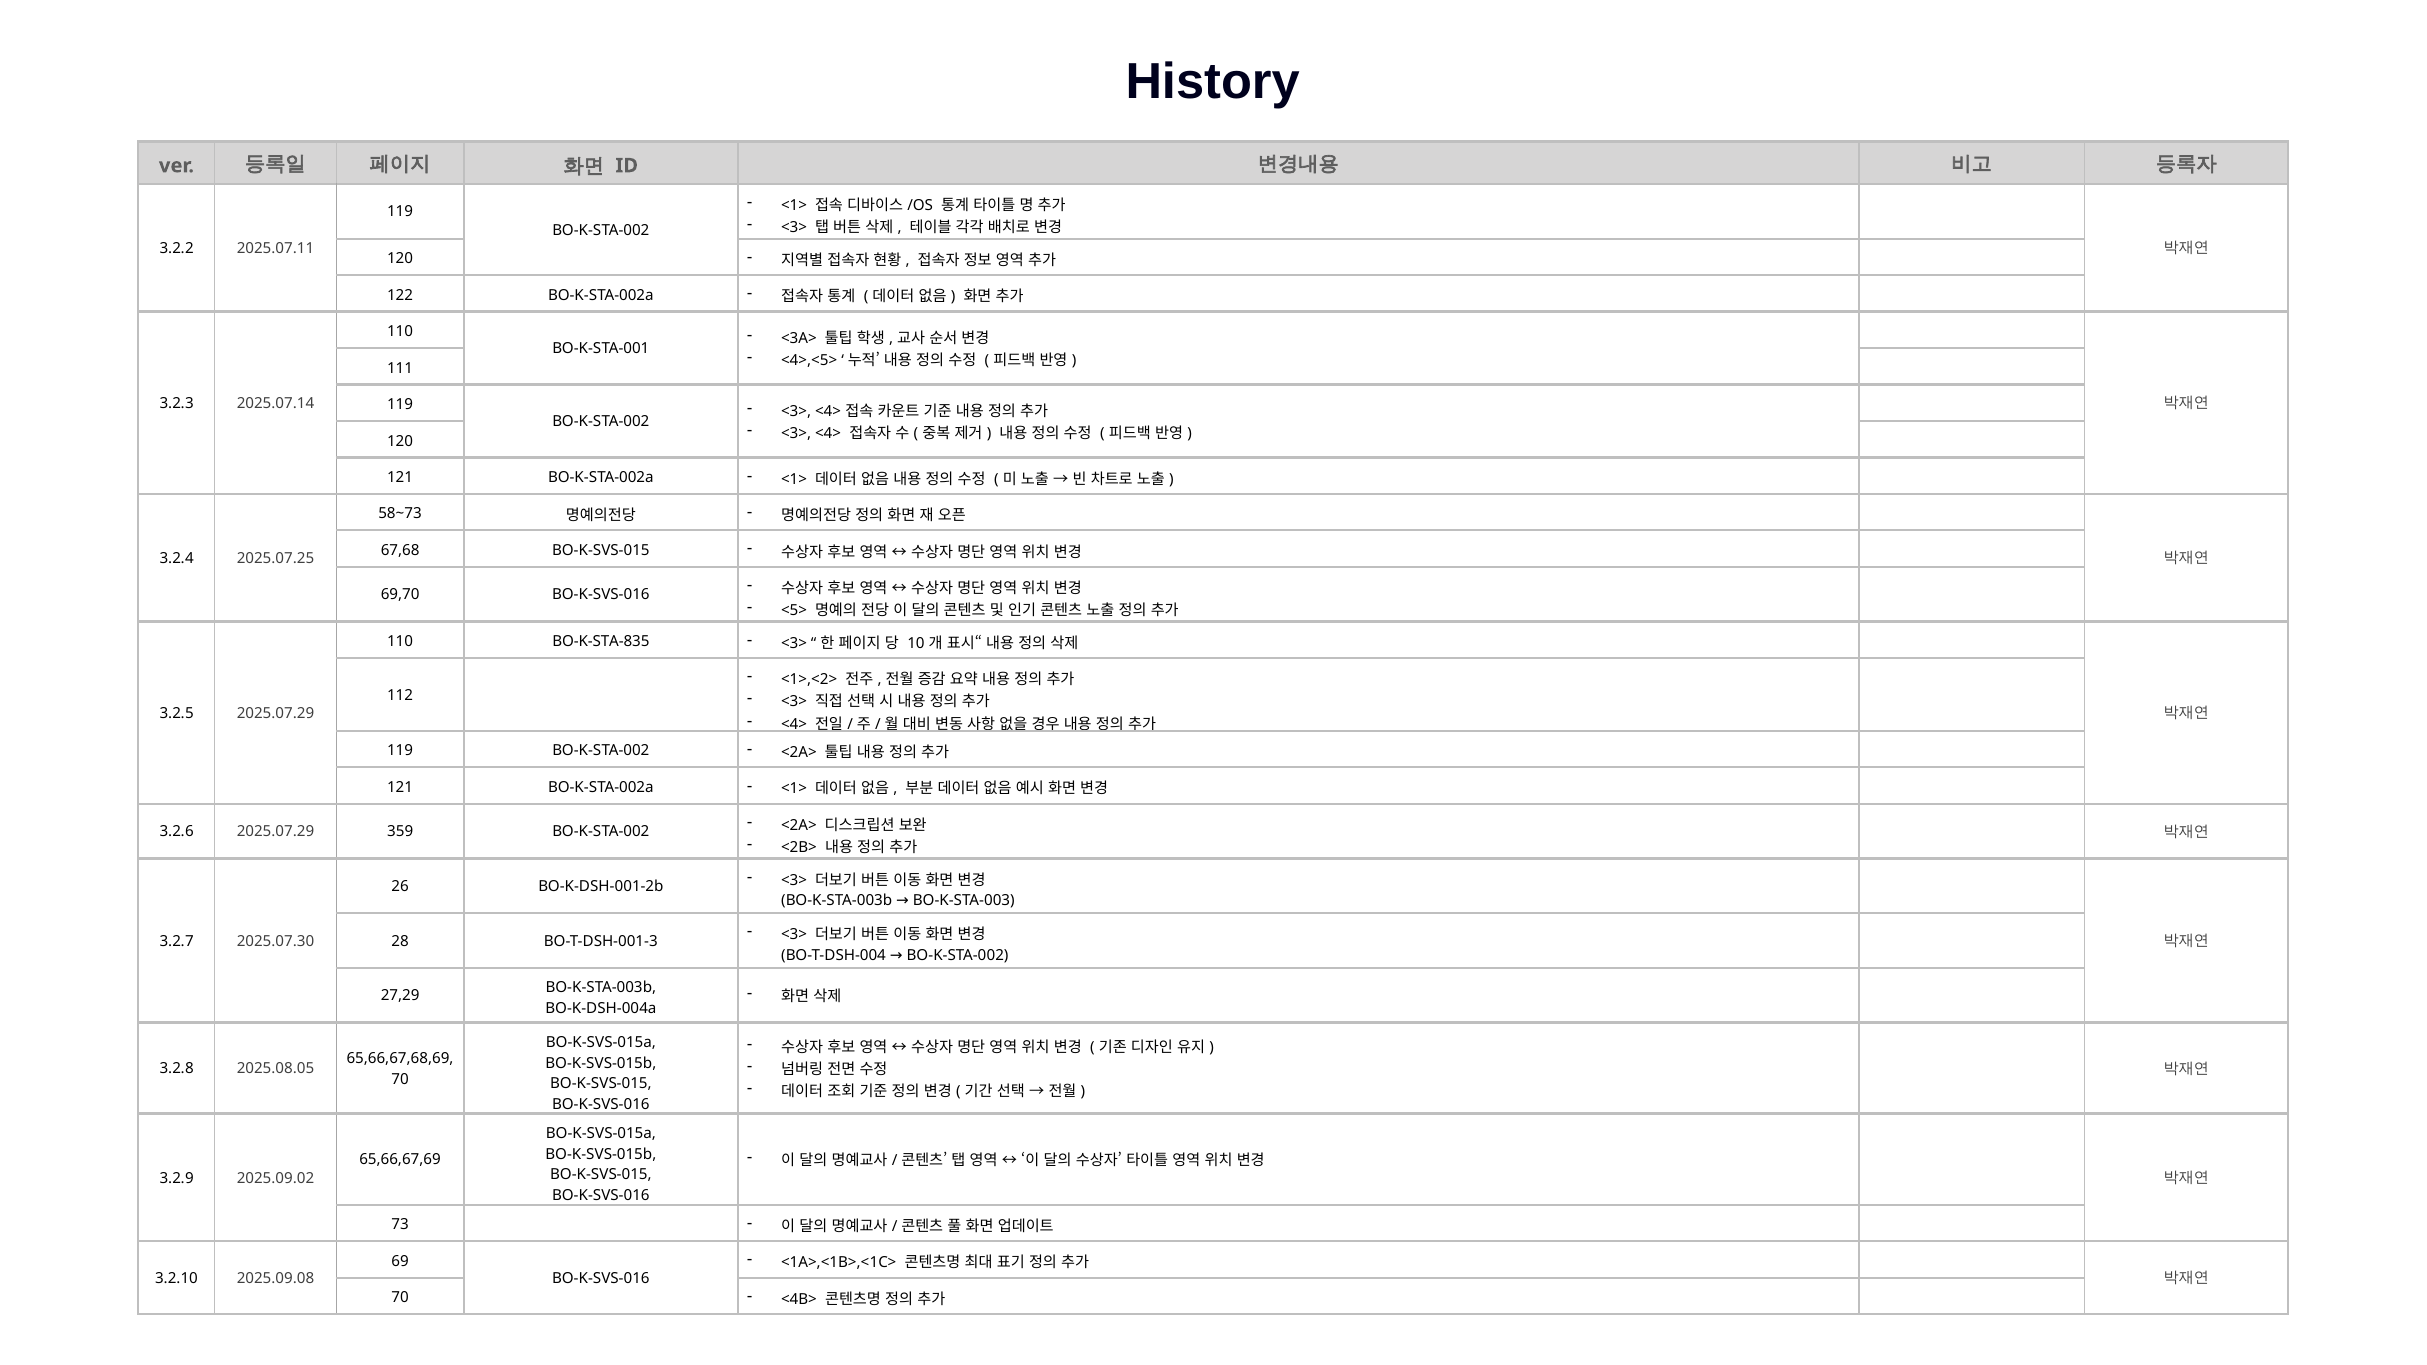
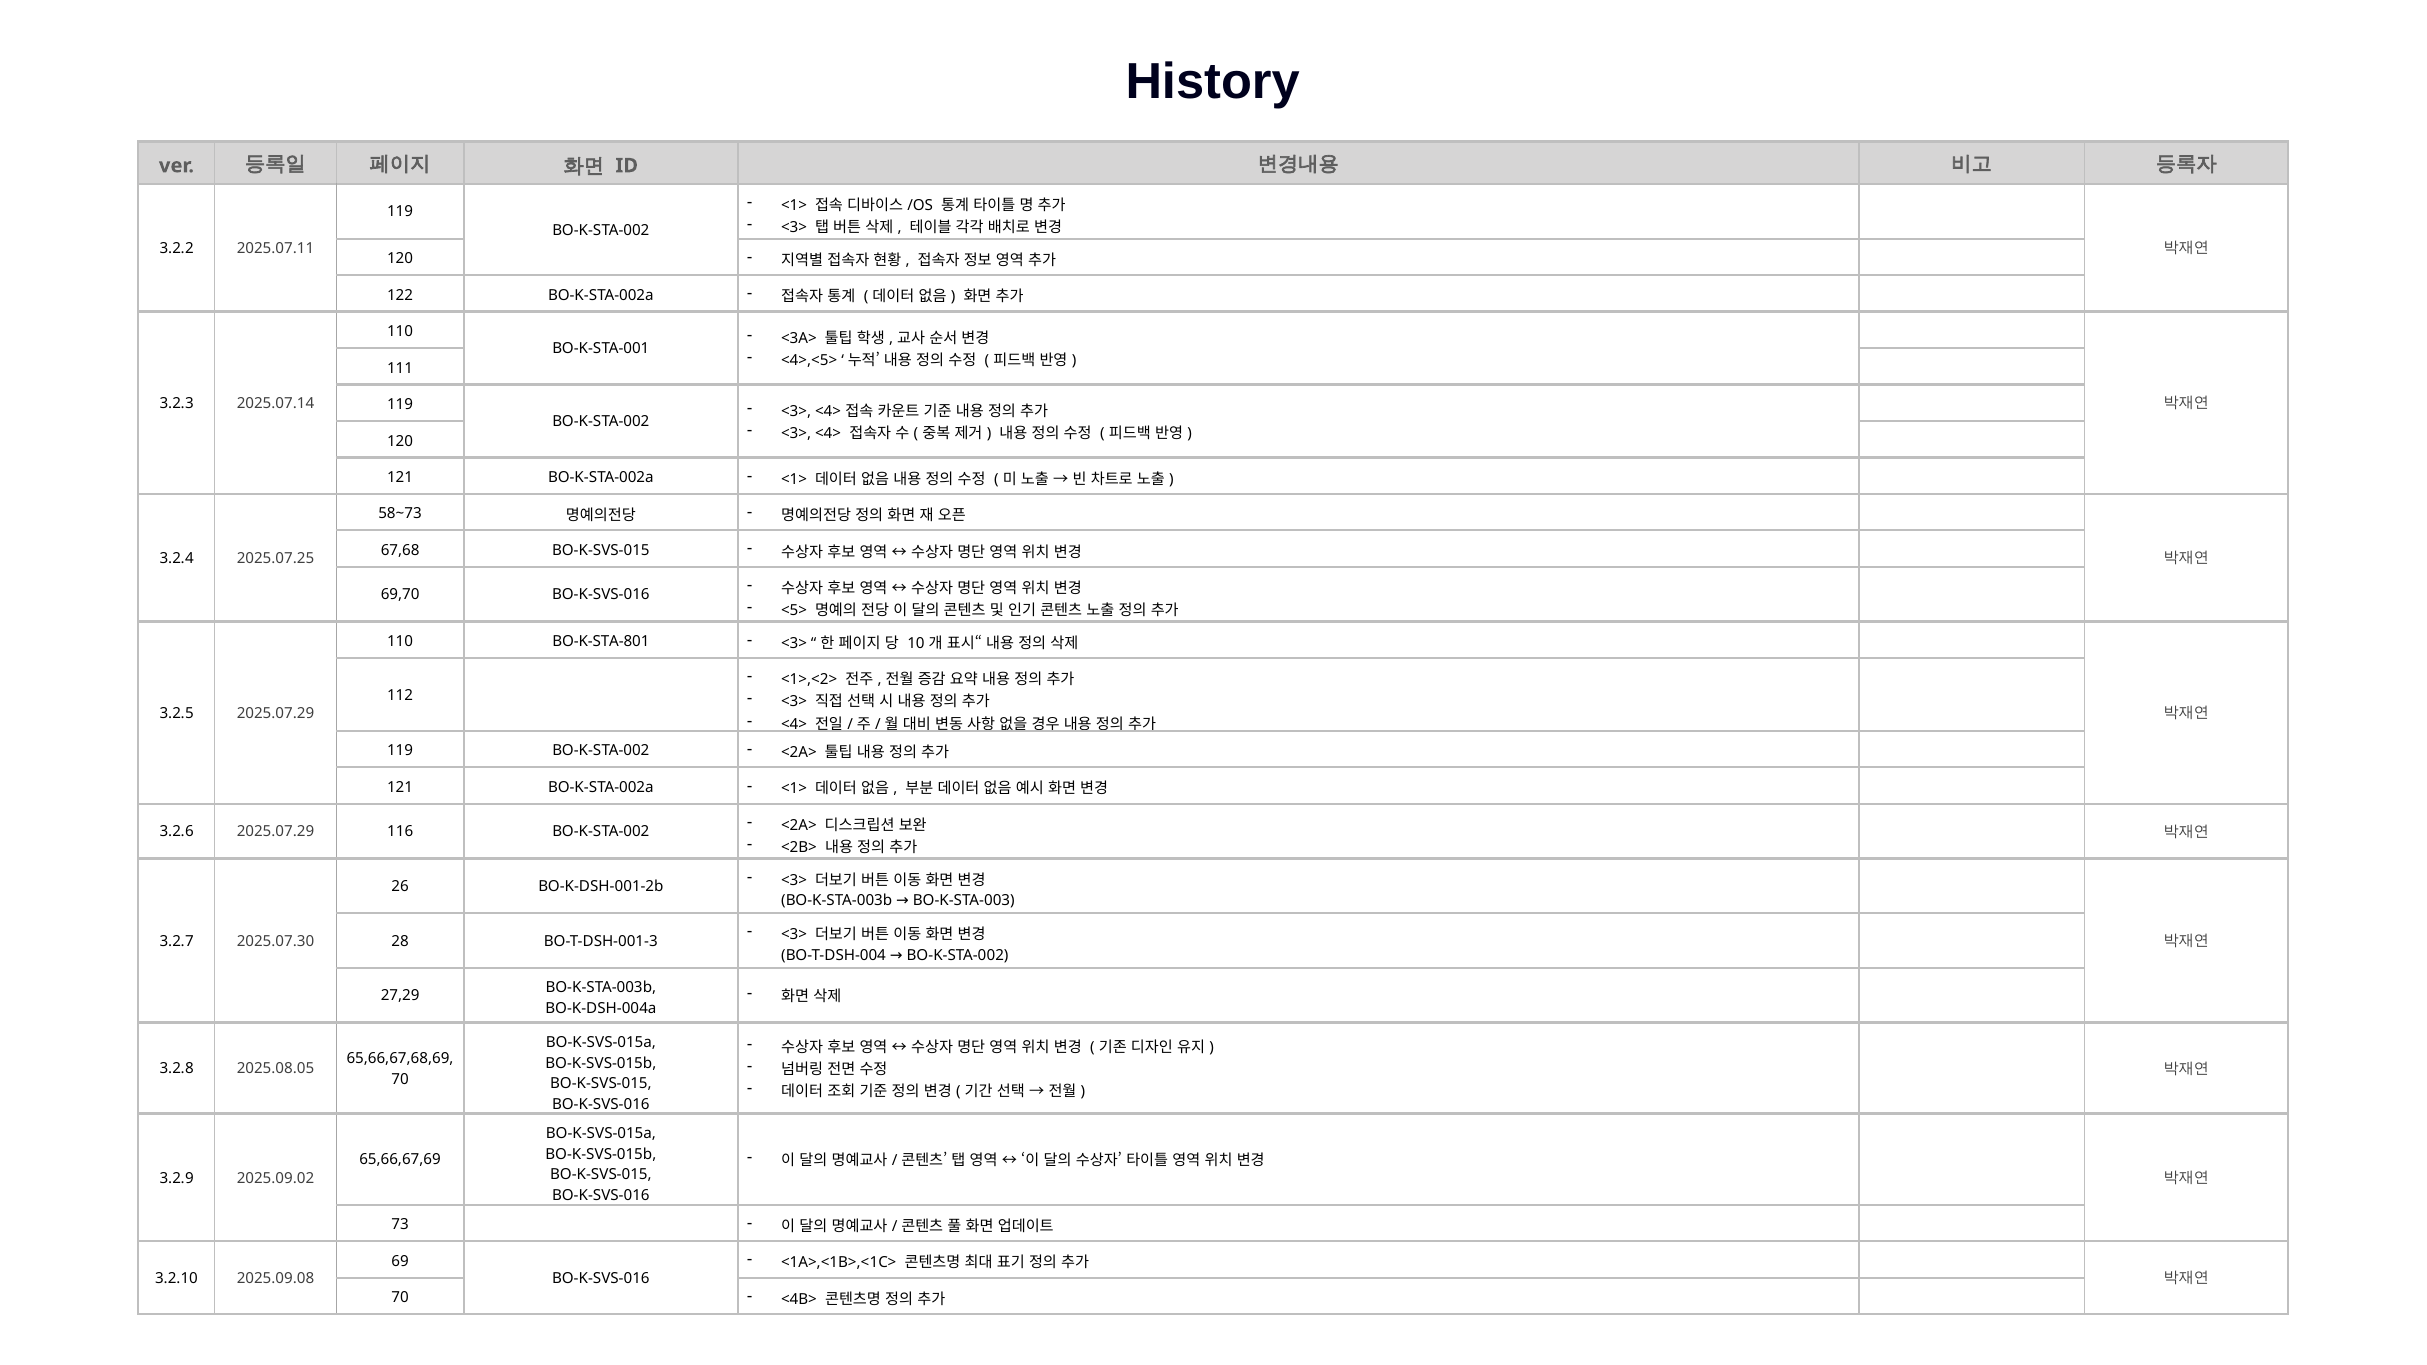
BO-K-STA-835: BO-K-STA-835 -> BO-K-STA-801 (601, 642)
359: 359 -> 116 (400, 832)
